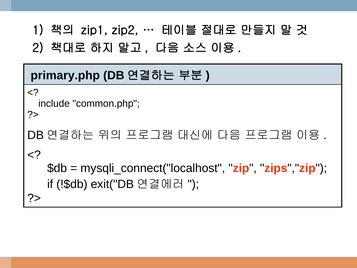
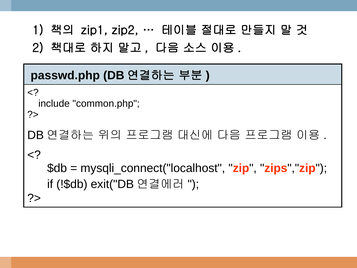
primary.php: primary.php -> passwd.php (65, 75)
